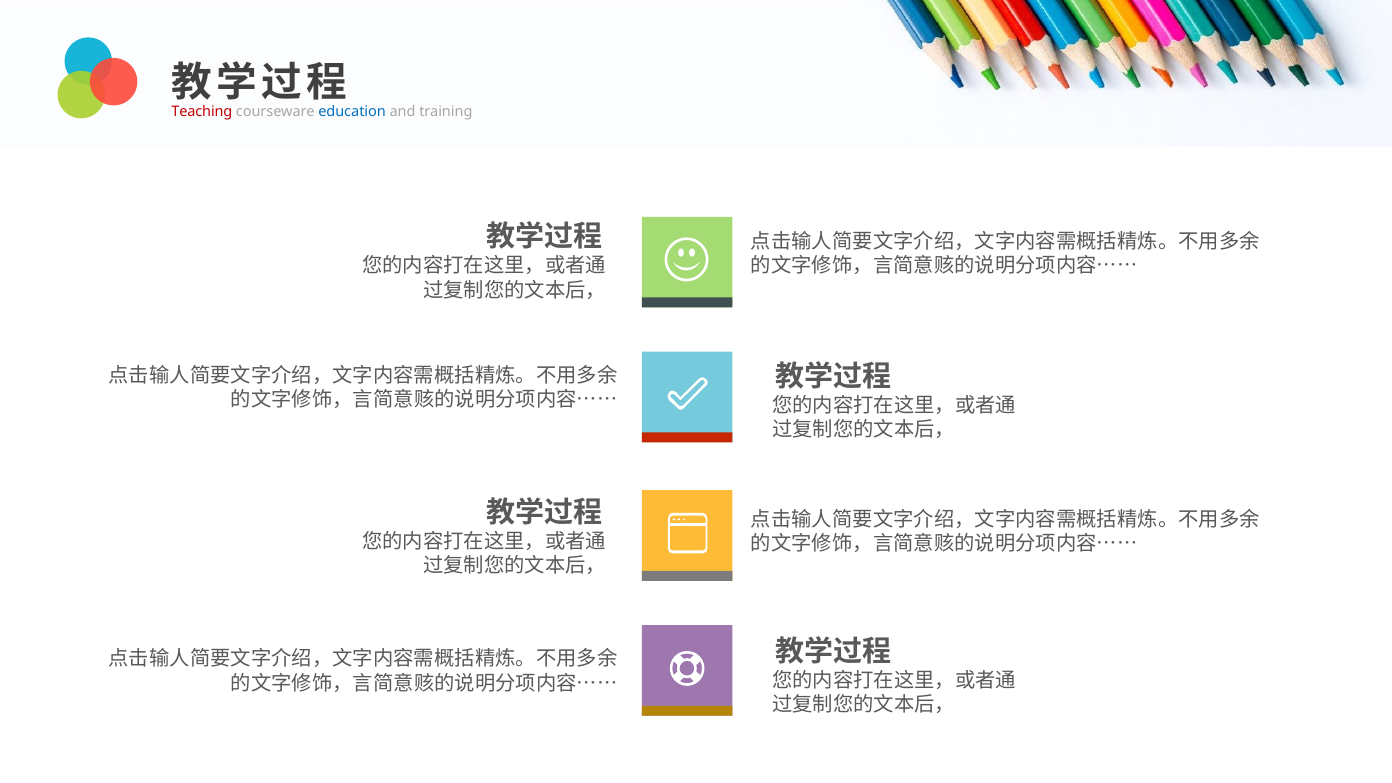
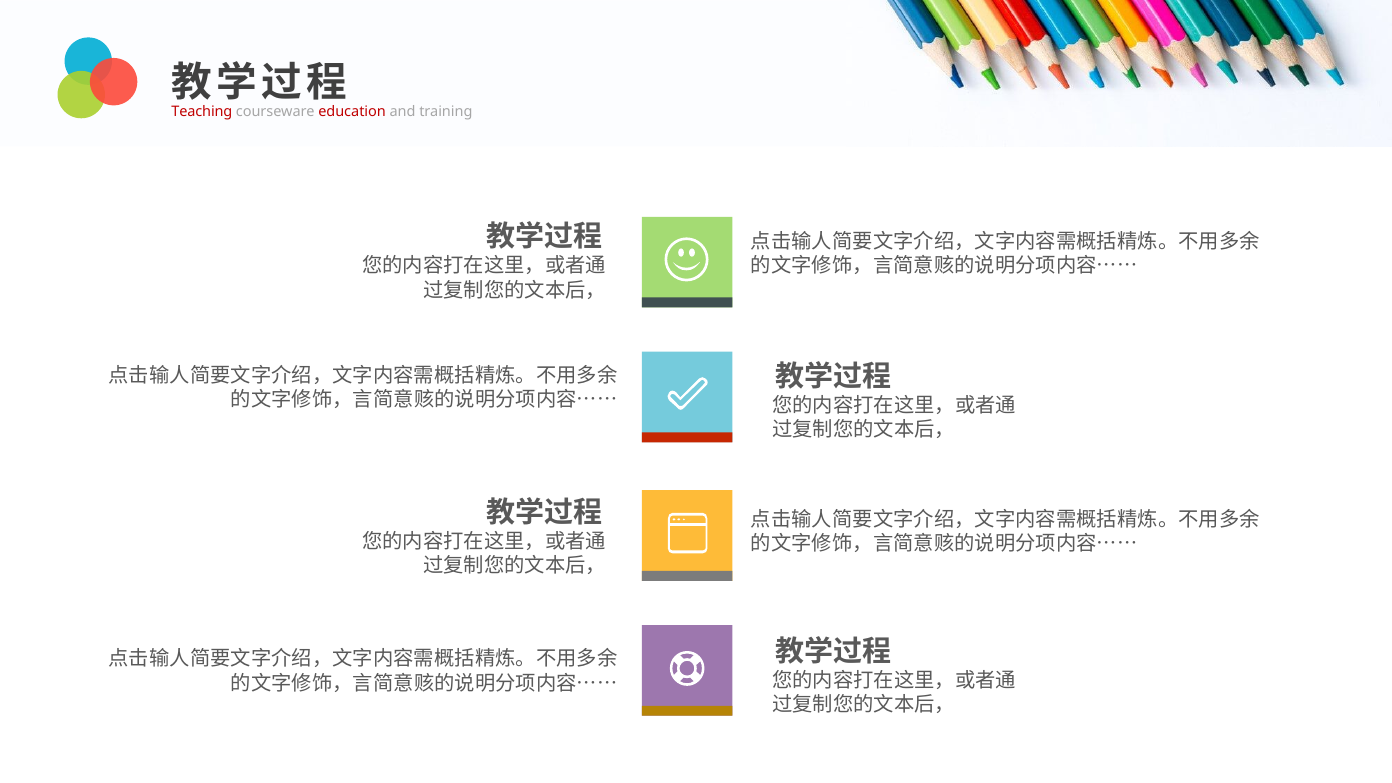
education colour: blue -> red (352, 112)
